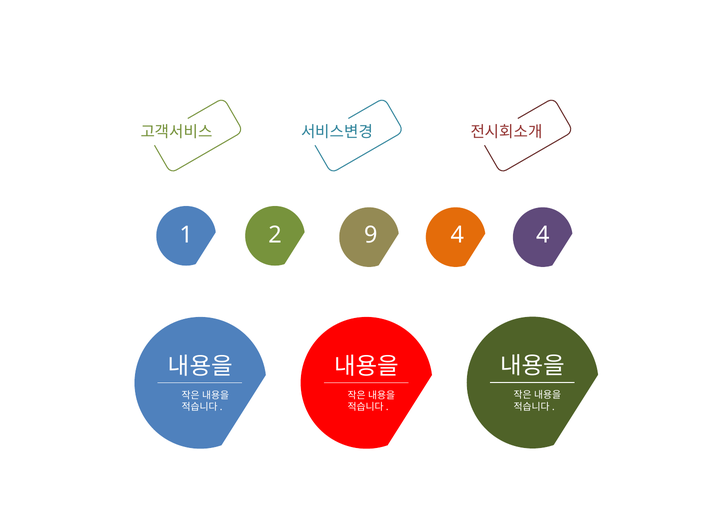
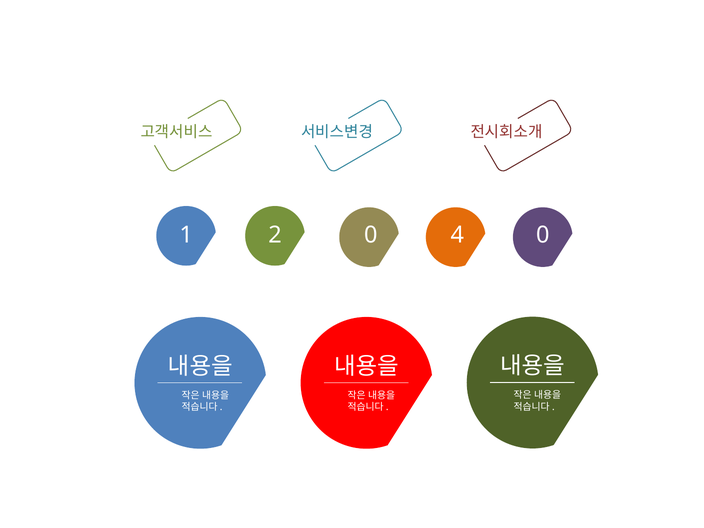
2 9: 9 -> 0 (371, 235)
4 4: 4 -> 0 (543, 235)
